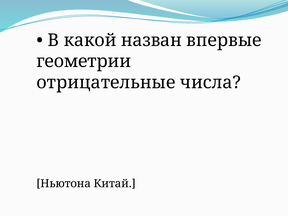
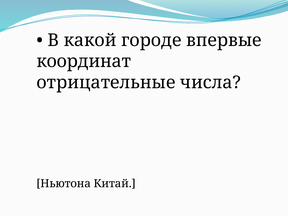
назван: назван -> городе (151, 40)
геометрии: геометрии -> координат (84, 61)
